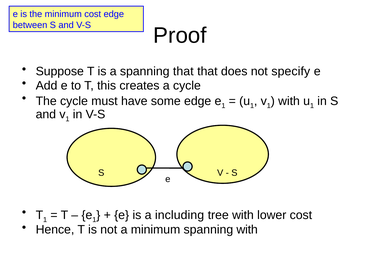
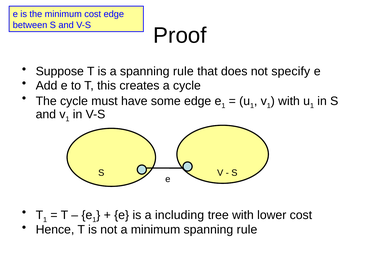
a spanning that: that -> rule (183, 71)
minimum spanning with: with -> rule (247, 229)
